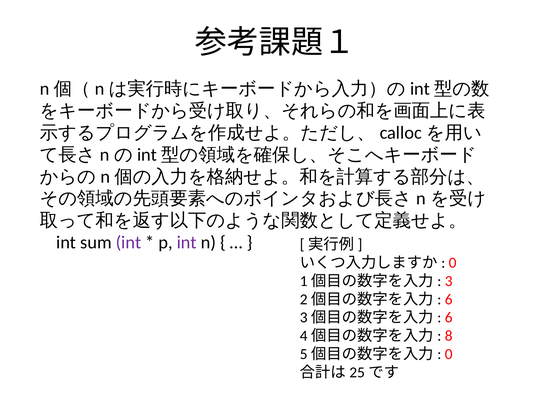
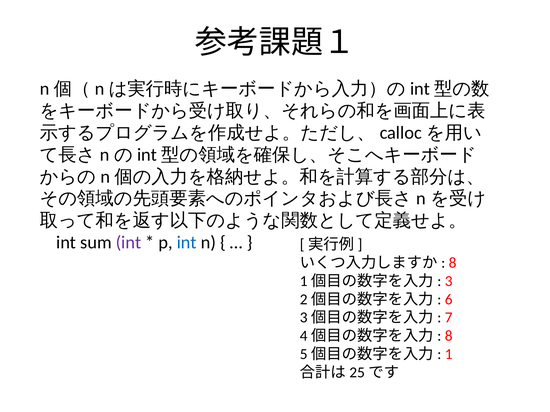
int colour: purple -> blue (187, 243)
0: 0 -> 8 (453, 263)
6: 6 -> 7 (449, 318)
0: 0 -> 1 (449, 355)
